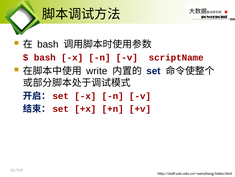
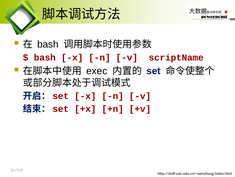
write: write -> exec (97, 71)
